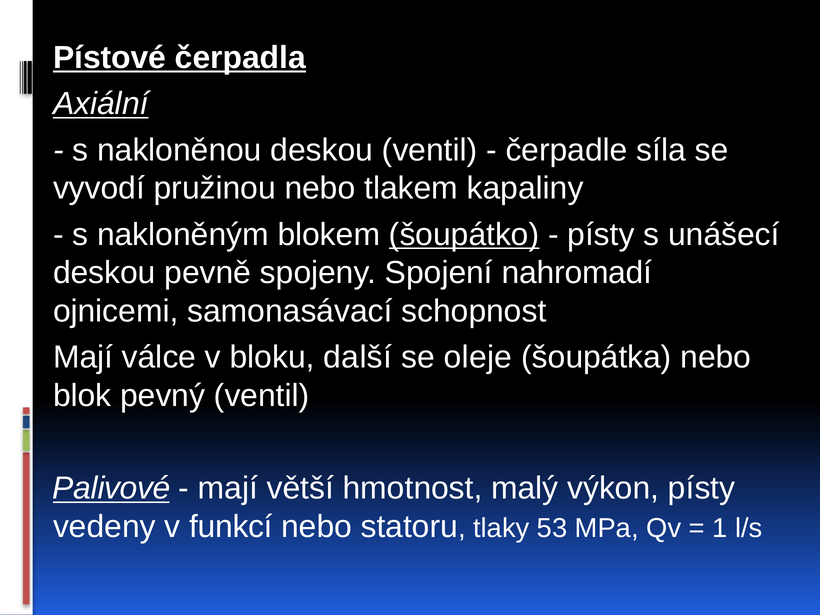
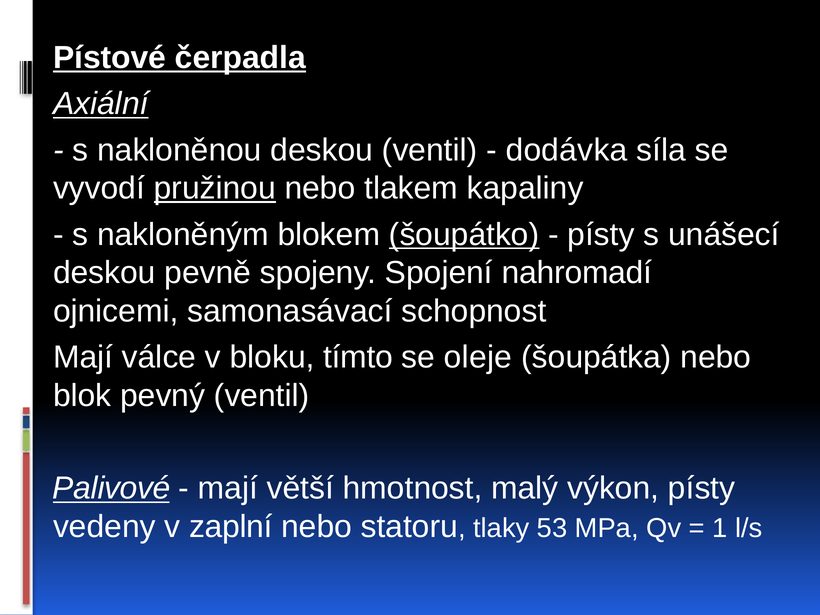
čerpadle: čerpadle -> dodávka (566, 150)
pružinou underline: none -> present (215, 188)
další: další -> tímto (358, 357)
funkcí: funkcí -> zaplní (231, 527)
